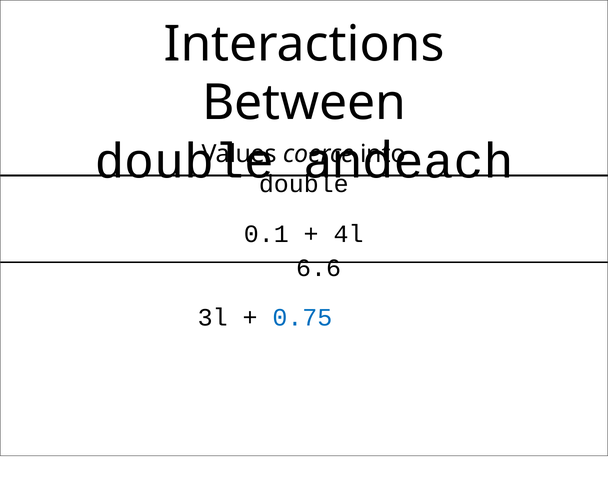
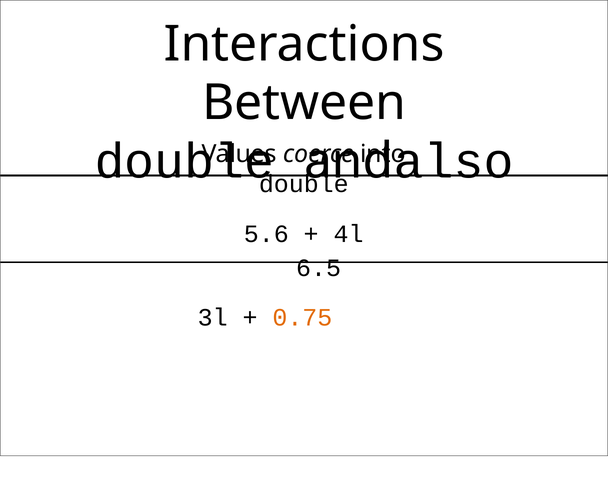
each: each -> also (454, 161)
0.1: 0.1 -> 5.6 (266, 234)
6.6: 6.6 -> 6.5 (319, 268)
0.75 colour: blue -> orange (302, 318)
